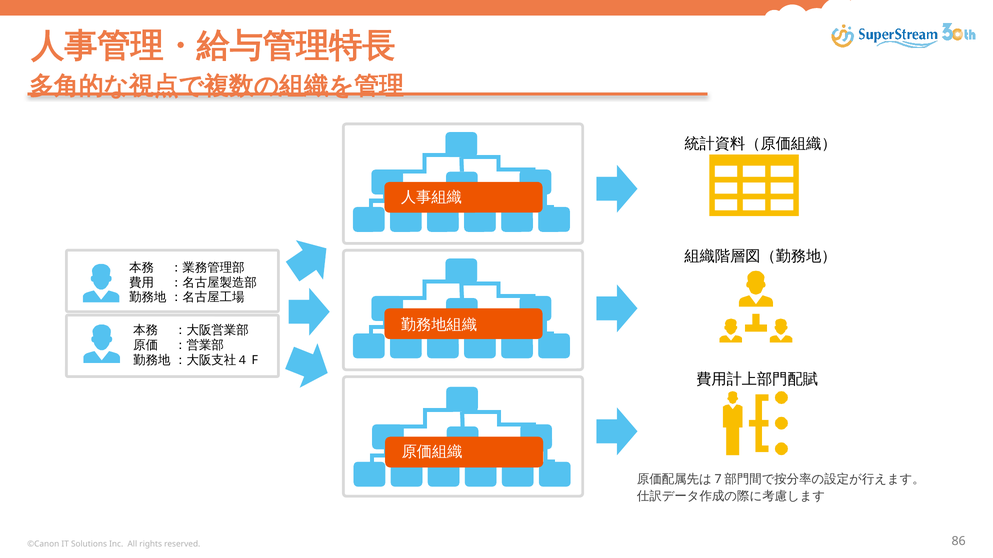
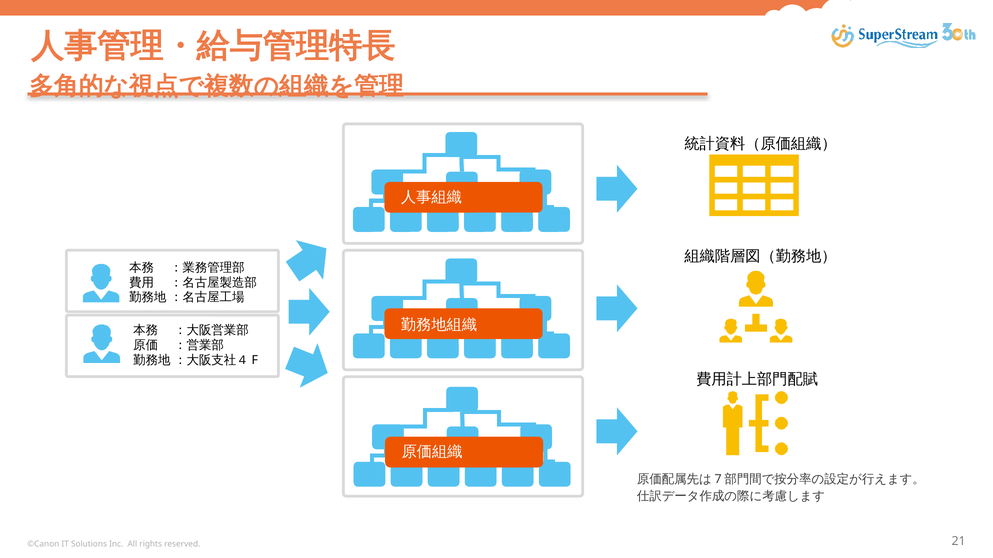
86: 86 -> 21 (959, 542)
